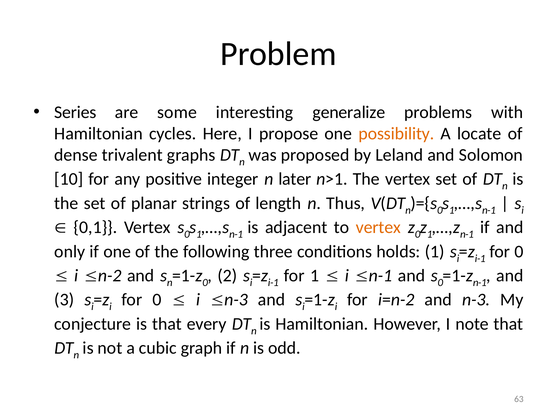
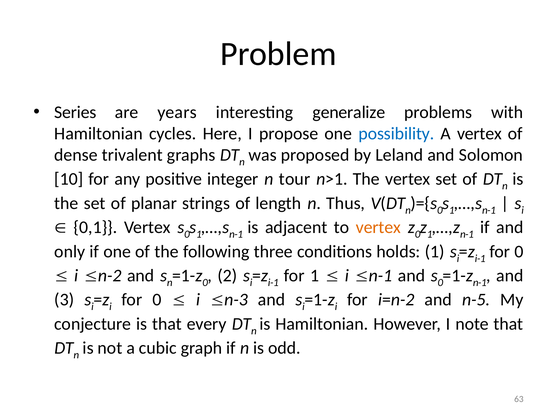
some: some -> years (177, 112)
possibility colour: orange -> blue (396, 134)
A locate: locate -> vertex (479, 134)
later: later -> tour (295, 179)
n-3: n-3 -> n-5 (476, 300)
